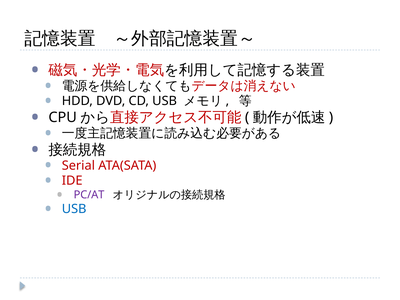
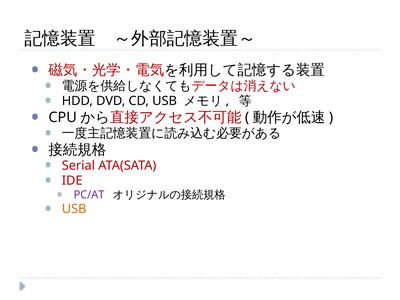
USB colour: blue -> orange (74, 209)
